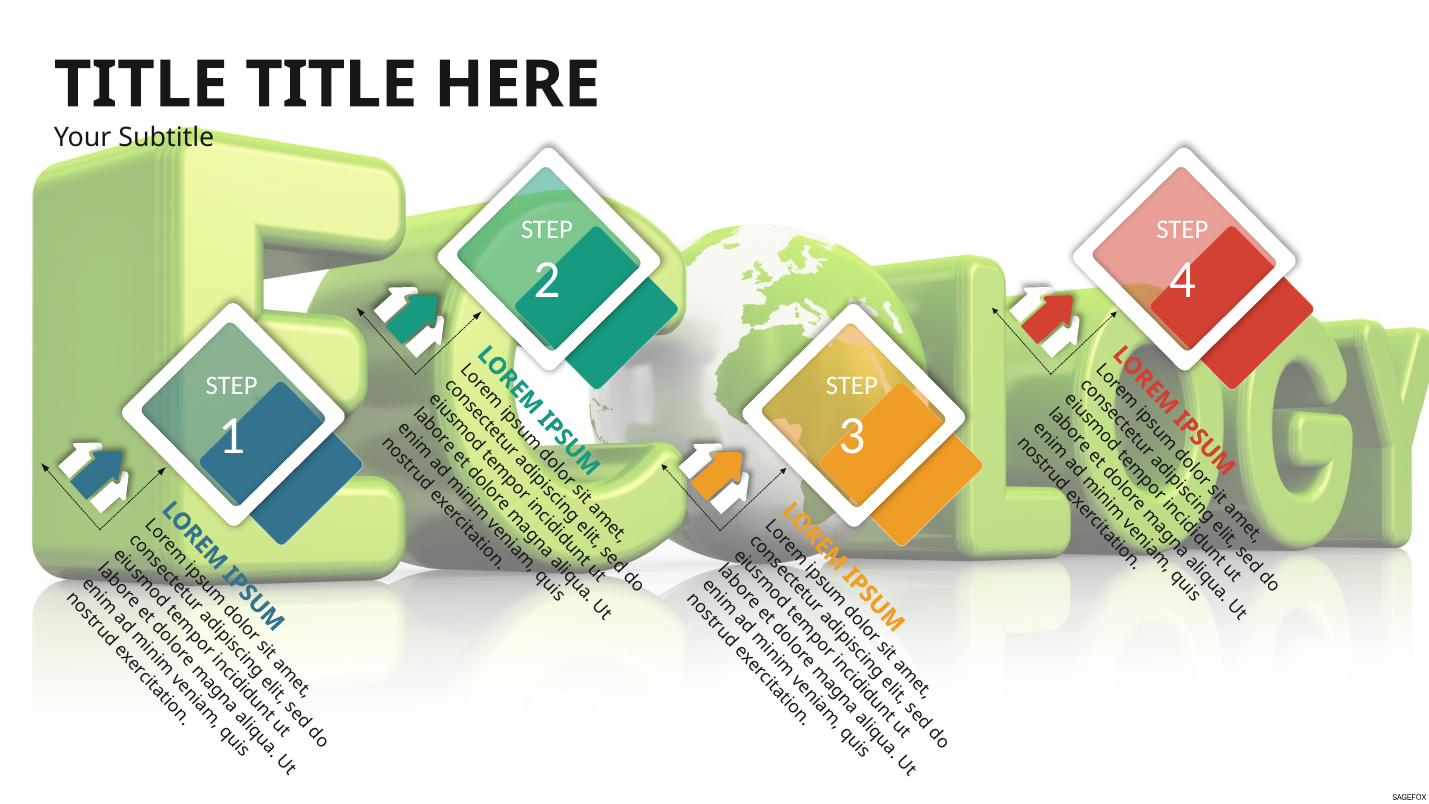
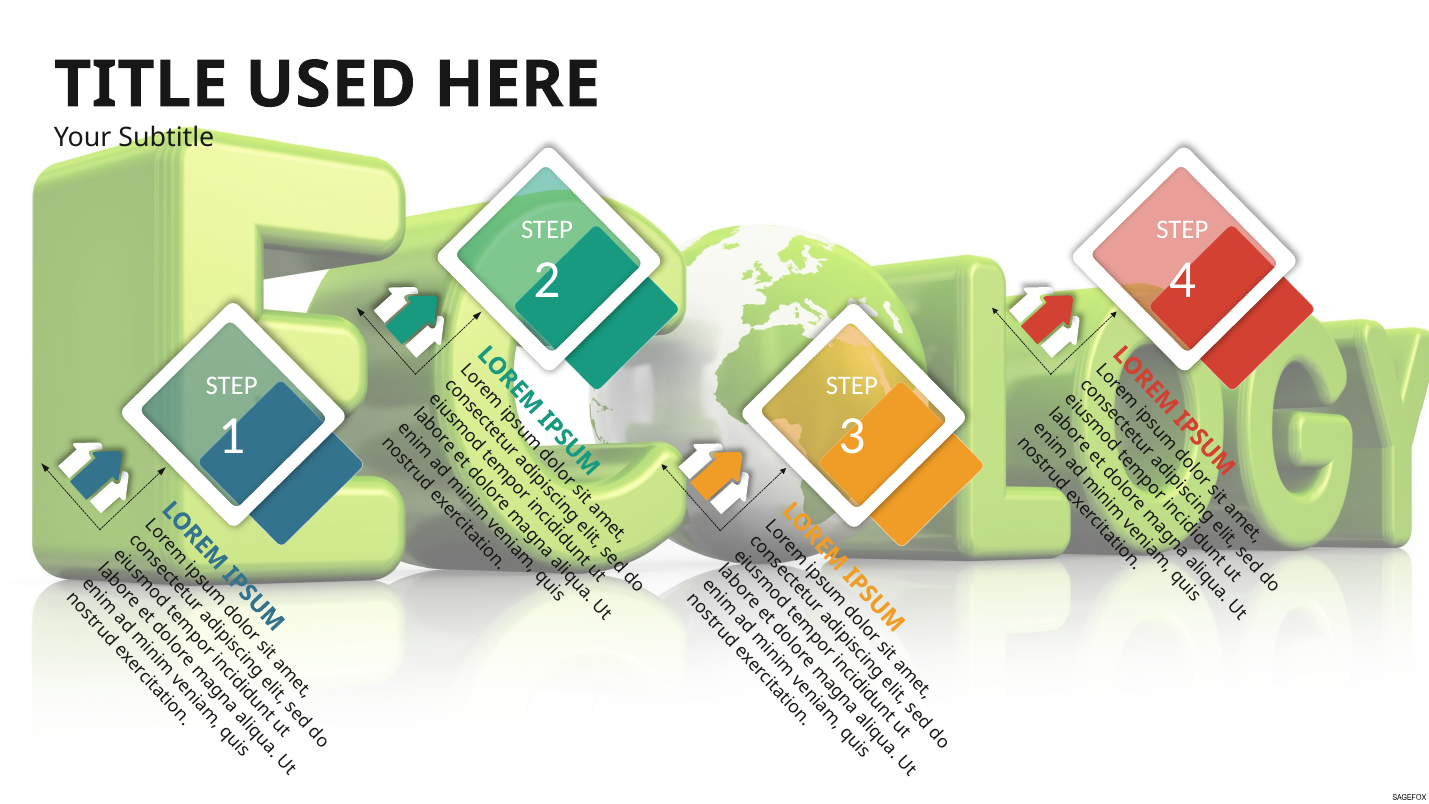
TITLE: TITLE -> USED (331, 85)
